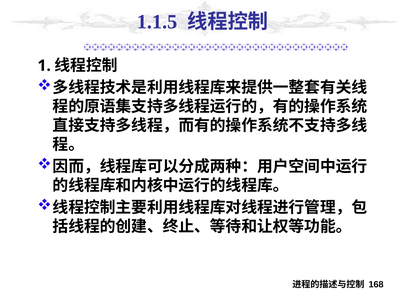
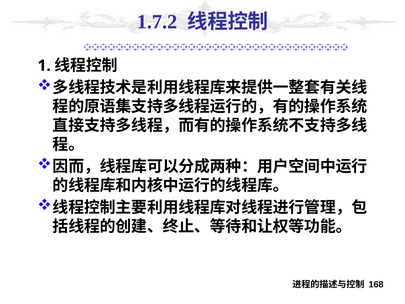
1.1.5: 1.1.5 -> 1.7.2 (157, 22)
